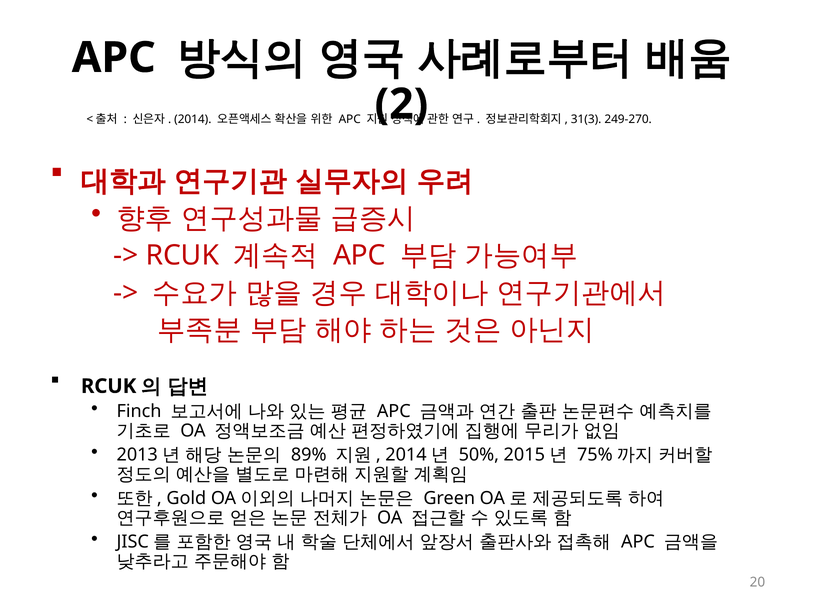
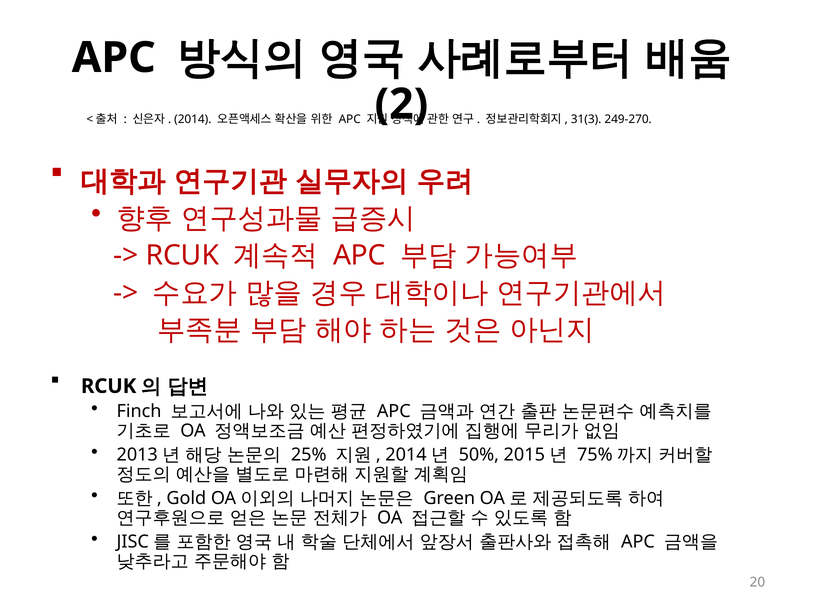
89%: 89% -> 25% (309, 454)
